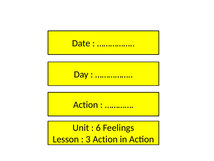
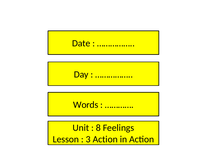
Action: Action -> Words (86, 104)
6: 6 -> 8 (98, 127)
